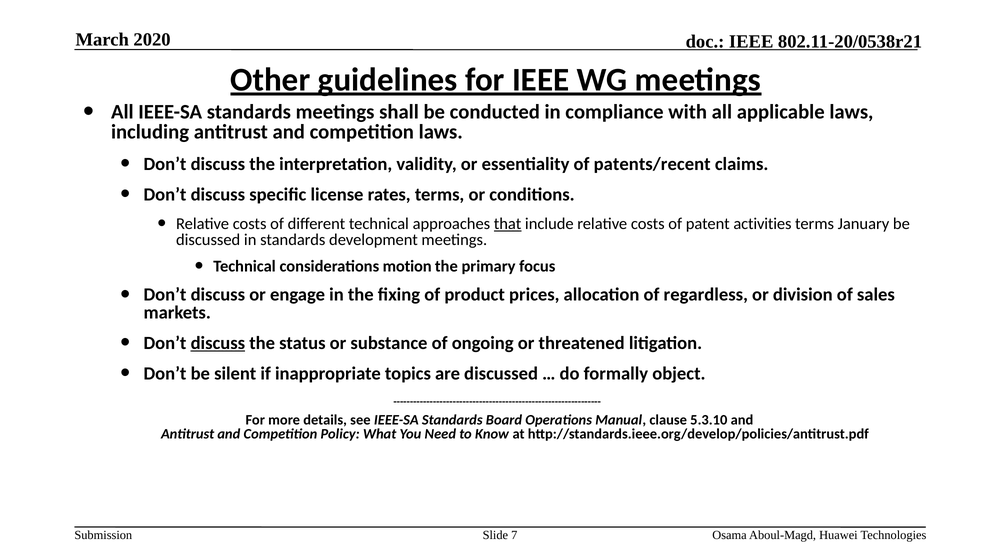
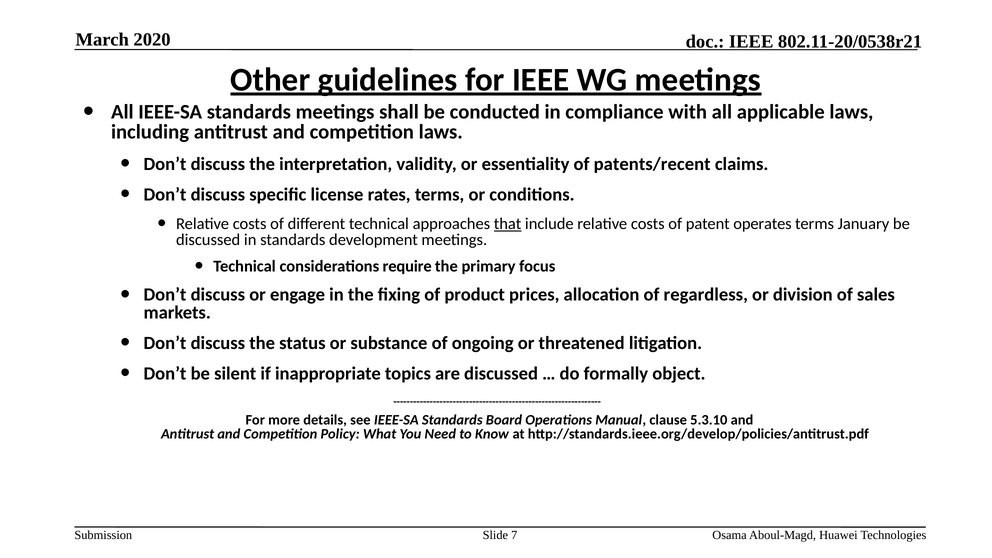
activities: activities -> operates (762, 224)
motion: motion -> require (407, 266)
discuss underline: present -> none (218, 343)
